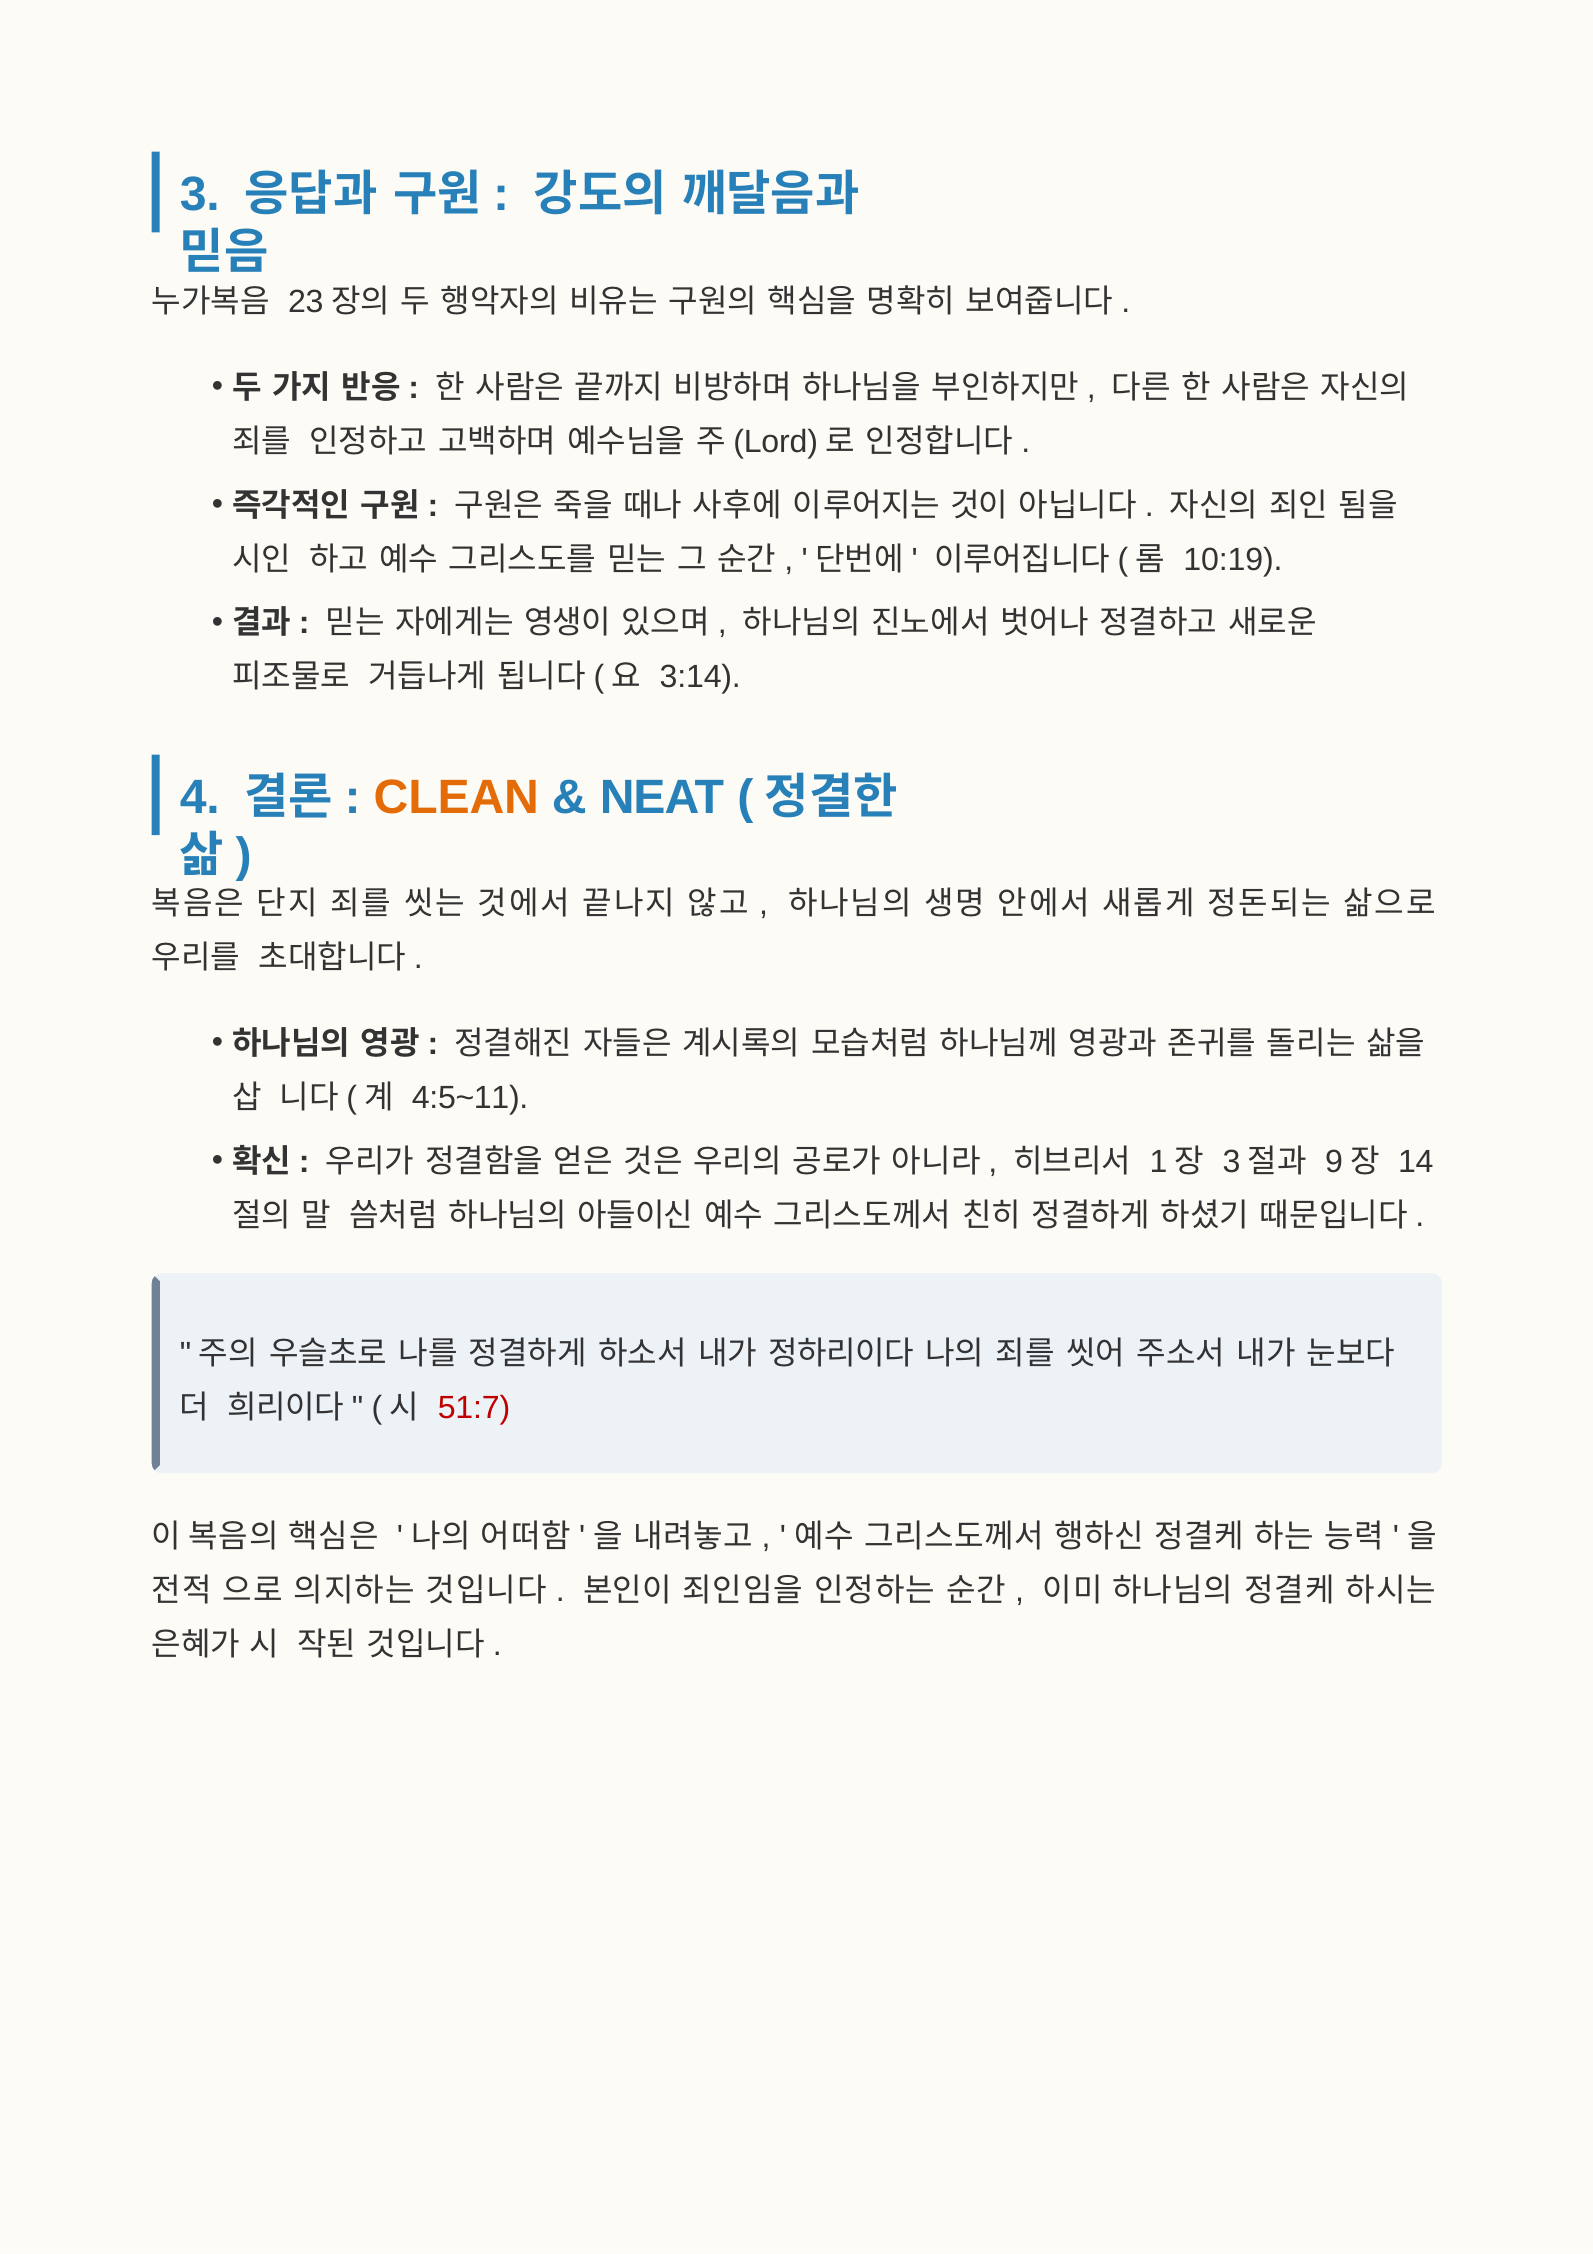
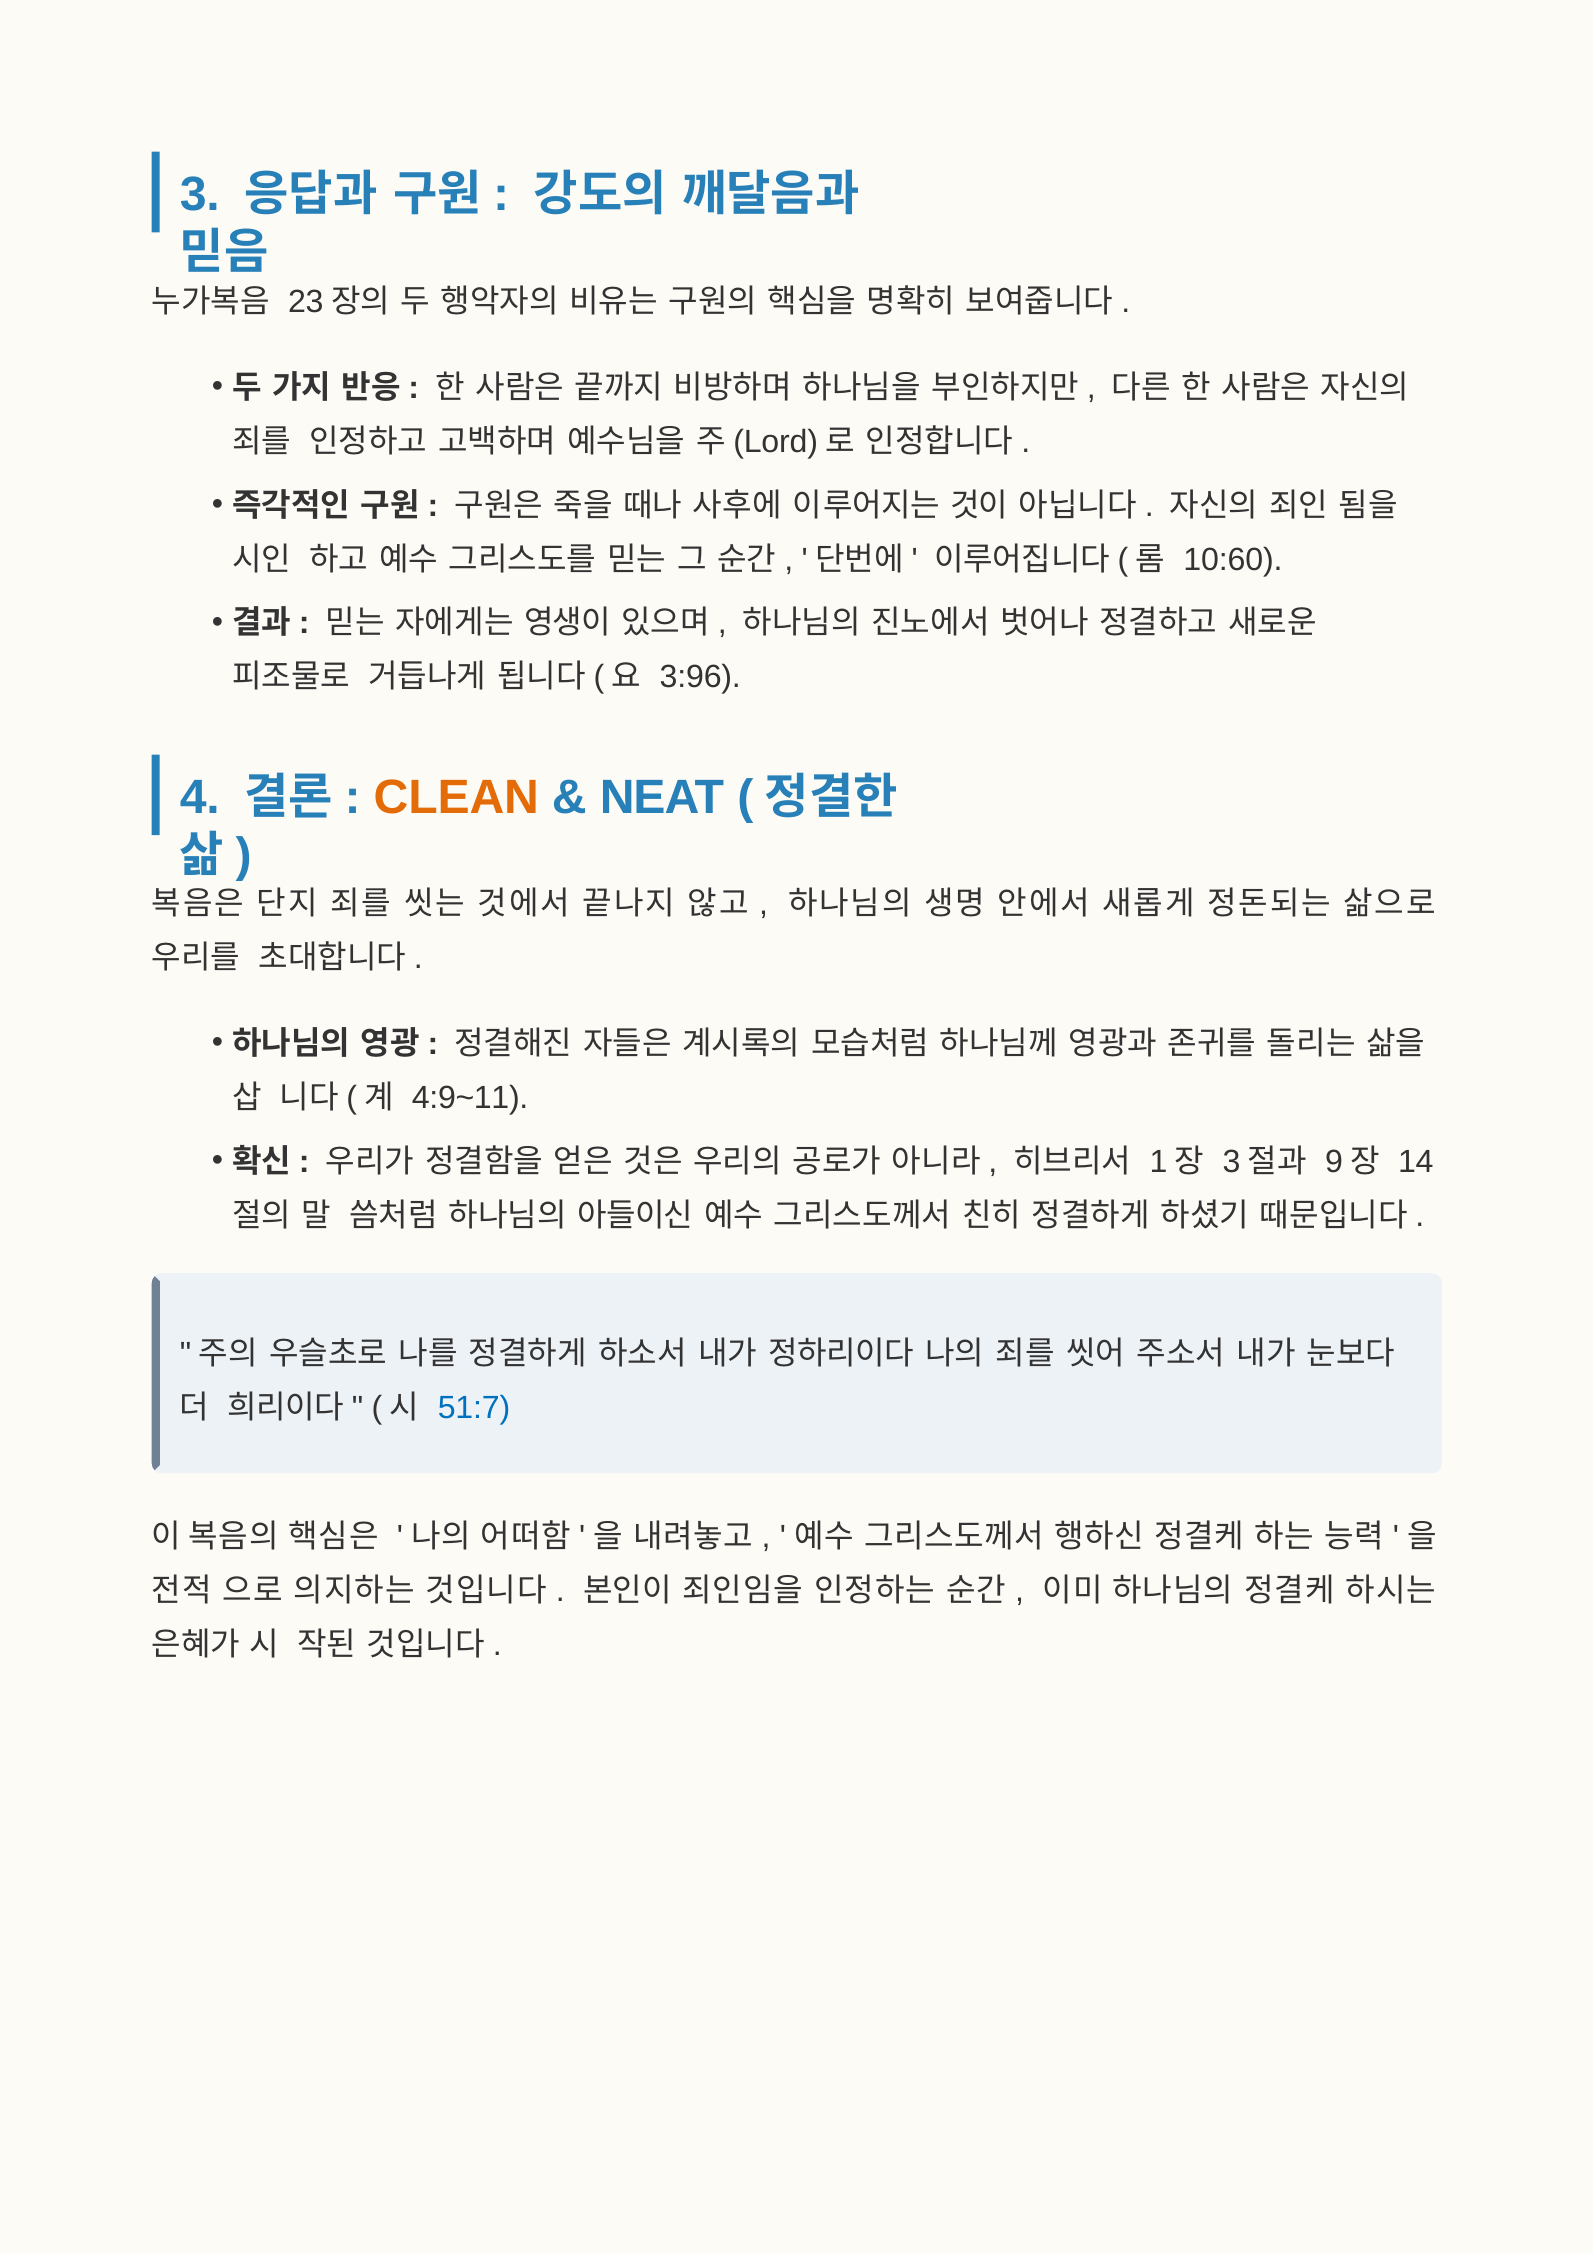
10:19: 10:19 -> 10:60 (1233, 560)
3:14: 3:14 -> 3:96 (700, 677)
4:5~11: 4:5~11 -> 4:9~11 (470, 1098)
51:7 colour: red -> blue (474, 1408)
